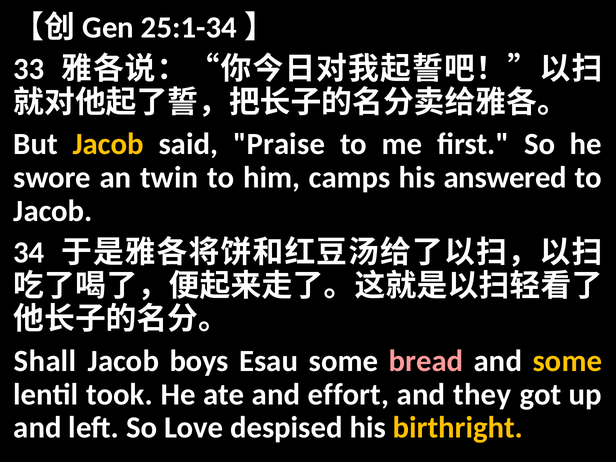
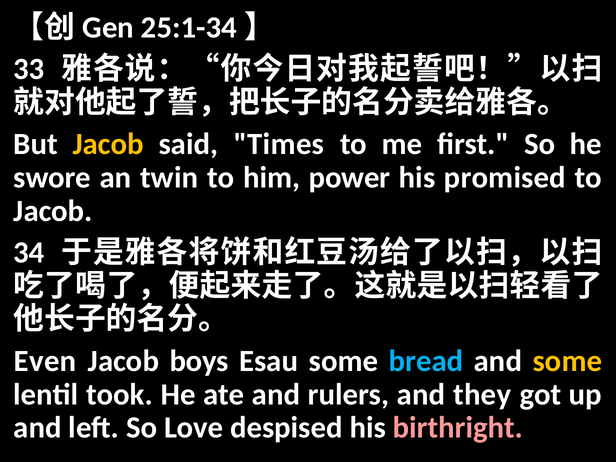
Praise: Praise -> Times (279, 144)
camps: camps -> power (350, 178)
answered: answered -> promised (505, 178)
Shall: Shall -> Even (45, 361)
bread colour: pink -> light blue (426, 361)
effort: effort -> rulers (348, 394)
birthright colour: yellow -> pink (458, 428)
